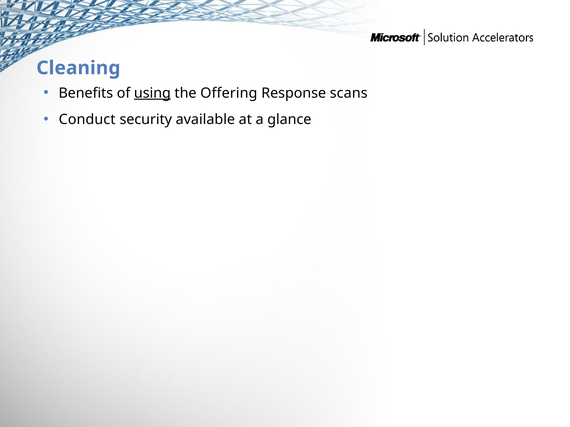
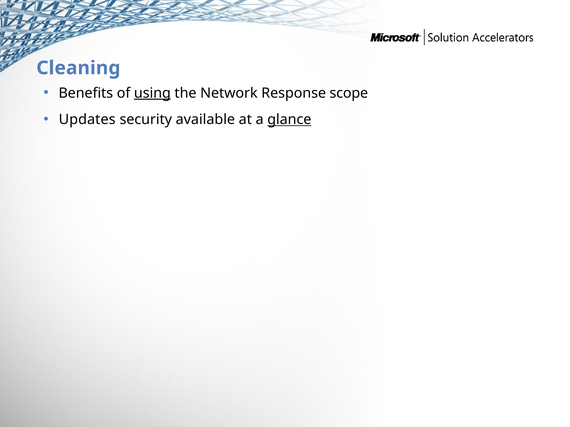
Offering: Offering -> Network (229, 93)
scans: scans -> scope (349, 93)
Conduct: Conduct -> Updates (87, 120)
glance underline: none -> present (289, 120)
